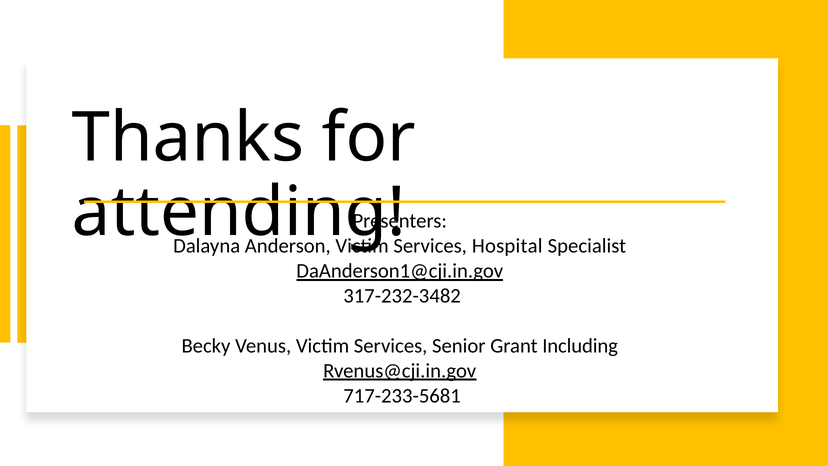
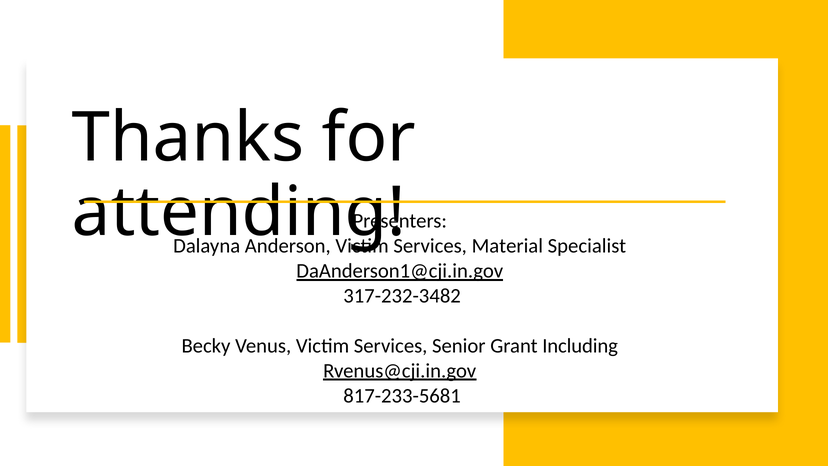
Hospital: Hospital -> Material (507, 246)
717-233-5681: 717-233-5681 -> 817-233-5681 (402, 396)
